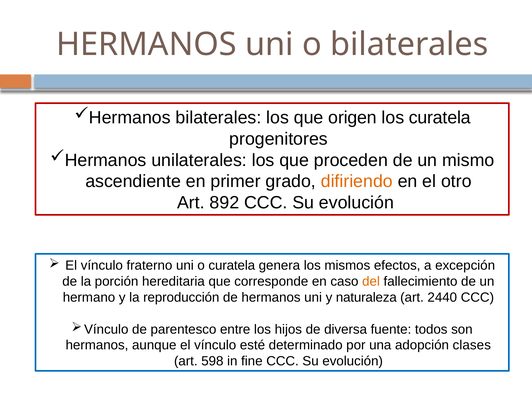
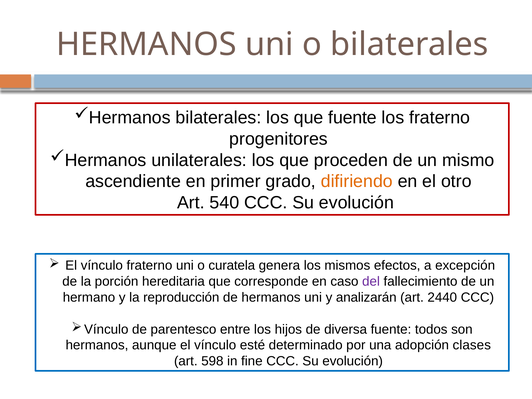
que origen: origen -> fuente (353, 118)
los curatela: curatela -> fraterno (440, 118)
892: 892 -> 540 (224, 203)
del colour: orange -> purple (371, 281)
naturaleza: naturaleza -> analizarán (366, 297)
